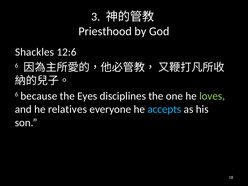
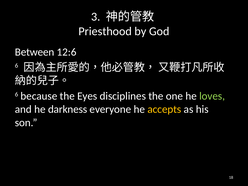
Shackles: Shackles -> Between (35, 52)
relatives: relatives -> darkness (68, 109)
accepts colour: light blue -> yellow (164, 109)
